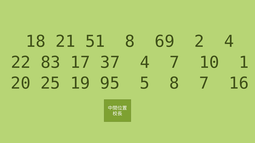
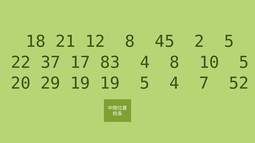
51: 51 -> 12 (95, 42)
69: 69 -> 45 (165, 42)
2 4: 4 -> 5 (229, 42)
83: 83 -> 37 (51, 63)
37: 37 -> 83 (110, 63)
4 7: 7 -> 8 (175, 63)
10 1: 1 -> 5 (244, 63)
25: 25 -> 29 (50, 84)
19 95: 95 -> 19 (110, 84)
5 8: 8 -> 4 (174, 84)
16: 16 -> 52 (239, 84)
